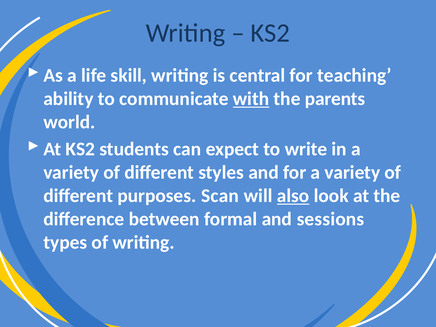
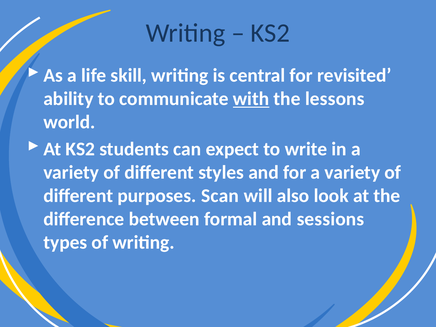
teaching: teaching -> revisited (354, 76)
parents: parents -> lessons (335, 99)
also underline: present -> none (293, 196)
